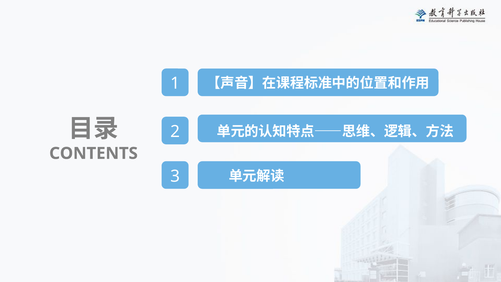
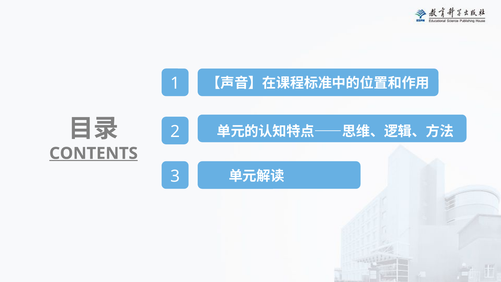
CONTENTS underline: none -> present (94, 153)
